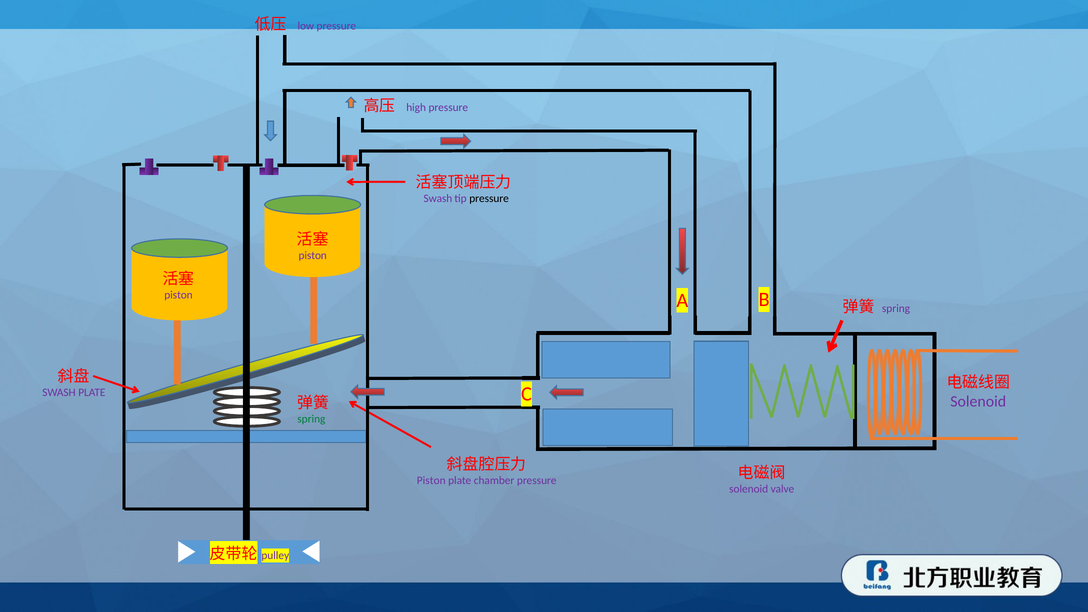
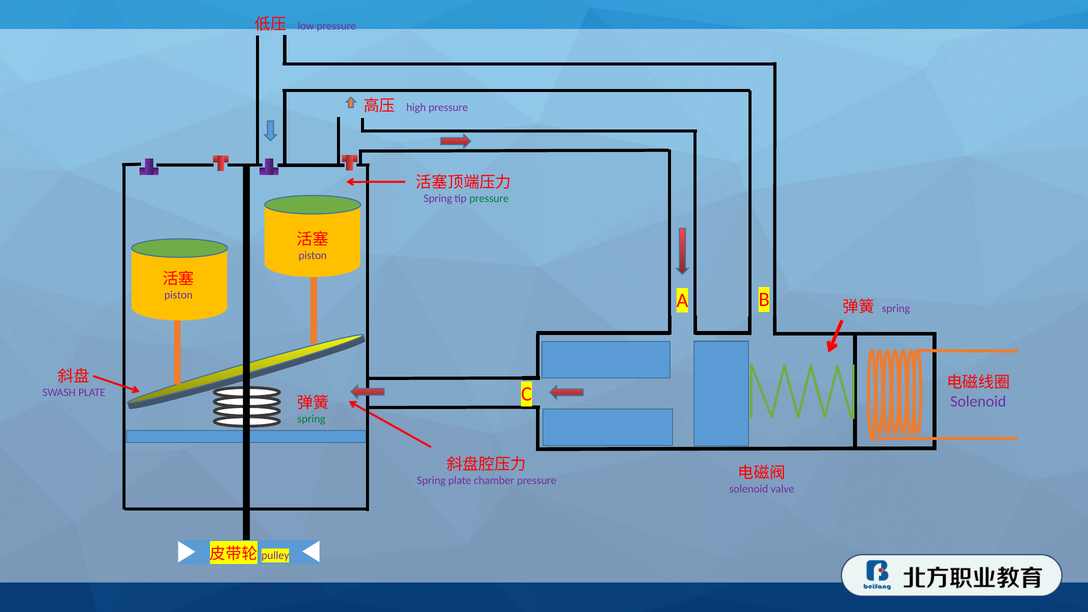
Swash: Swash -> Spring (438, 199)
pressure colour: black -> green (489, 199)
Piston: Piston -> Spring (431, 481)
